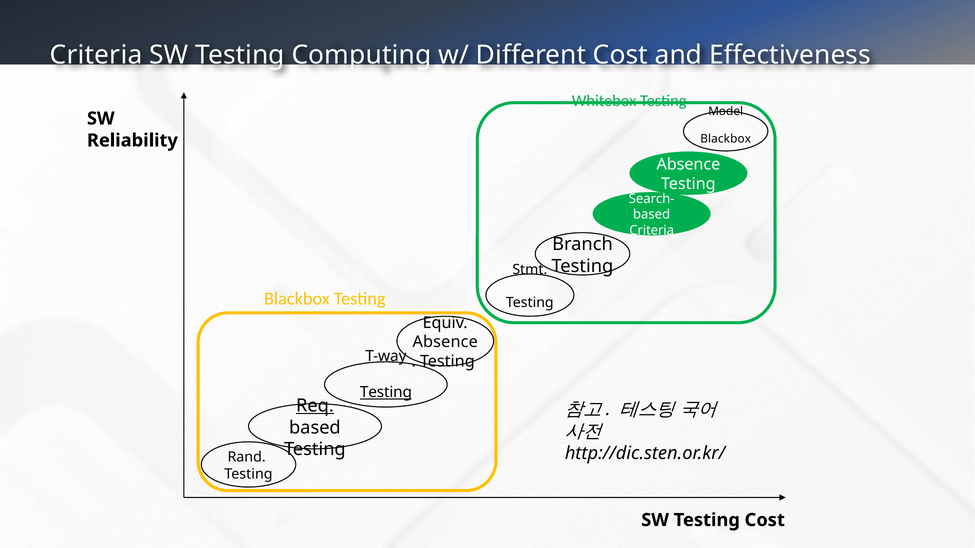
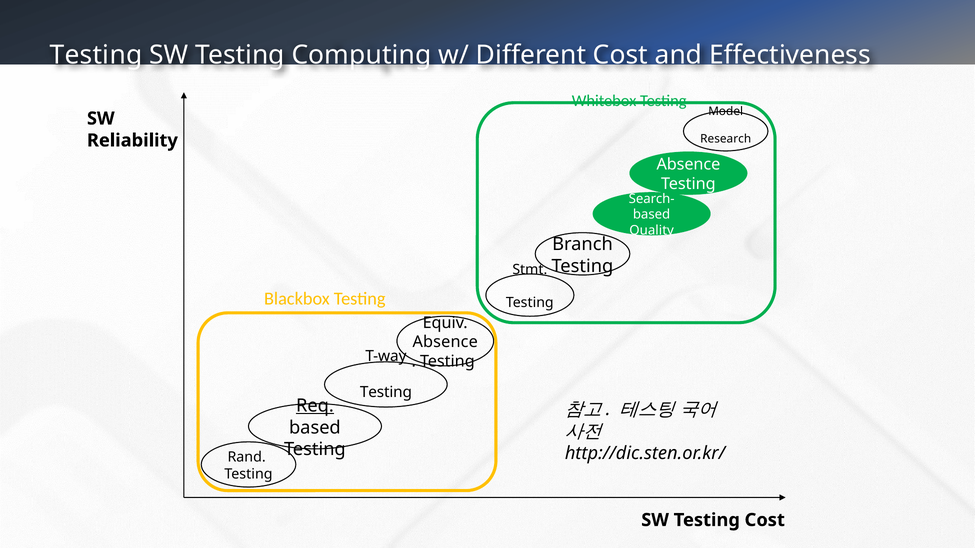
Criteria: Criteria -> Testing (96, 55)
Blackbox: Blackbox -> Research (726, 139)
Criteria: Criteria -> Quality (652, 231)
Testing underline: present -> none (386, 393)
